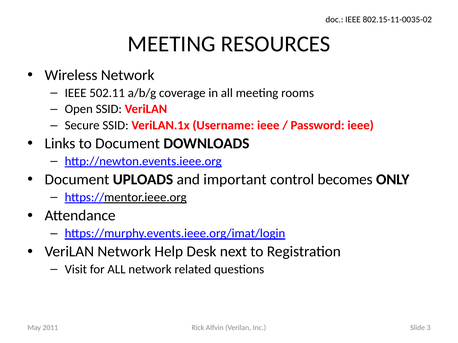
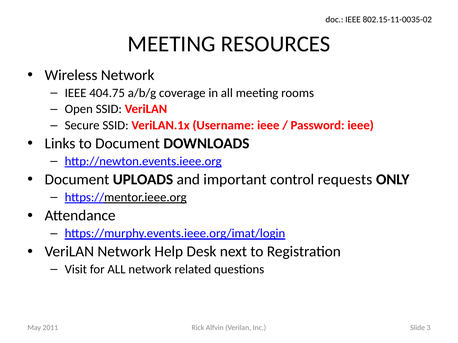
502.11: 502.11 -> 404.75 (107, 93)
becomes: becomes -> requests (345, 180)
